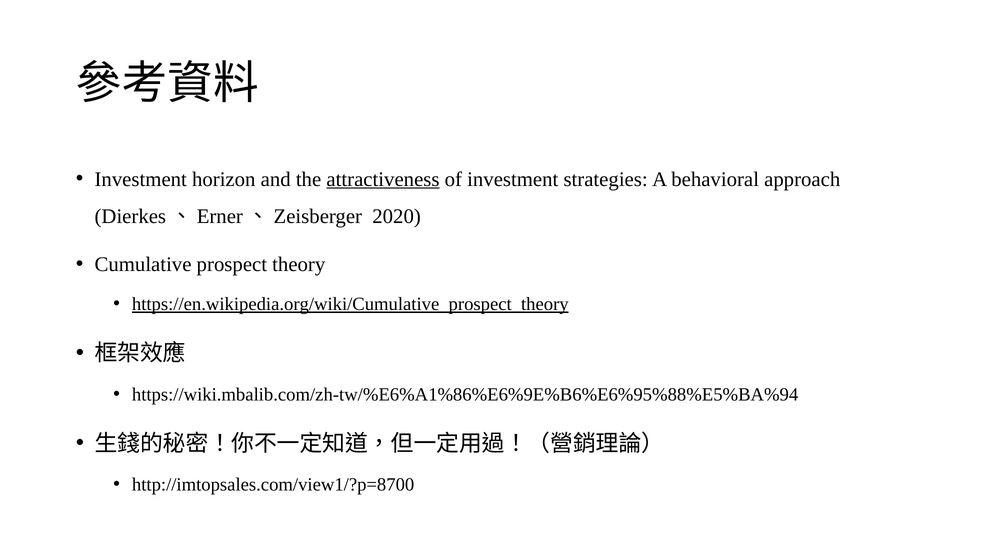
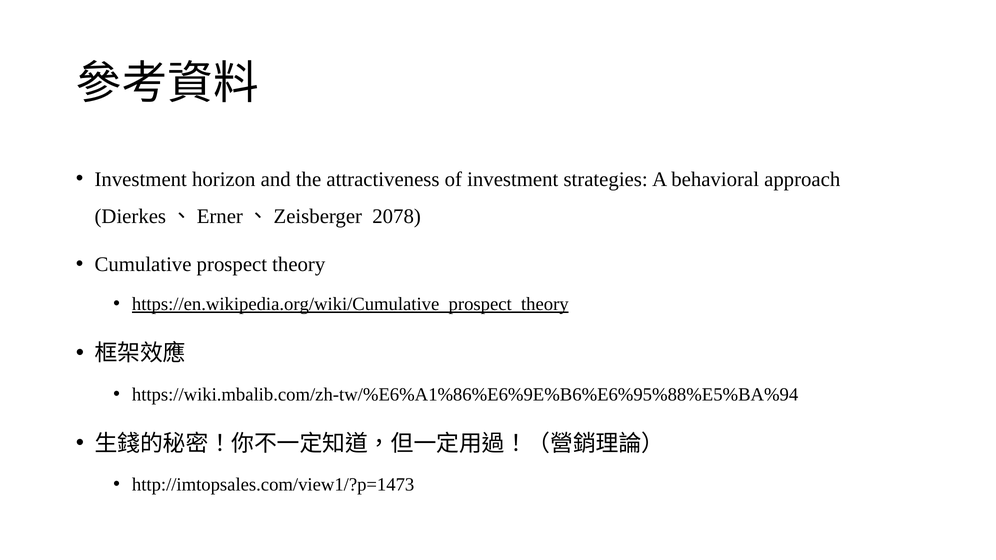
attractiveness underline: present -> none (383, 179)
2020: 2020 -> 2078 (397, 217)
http://imtopsales.com/view1/?p=8700: http://imtopsales.com/view1/?p=8700 -> http://imtopsales.com/view1/?p=1473 (273, 485)
